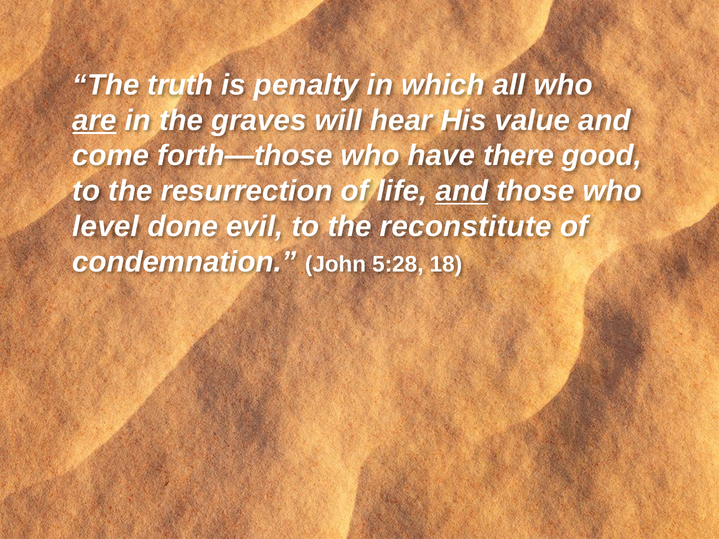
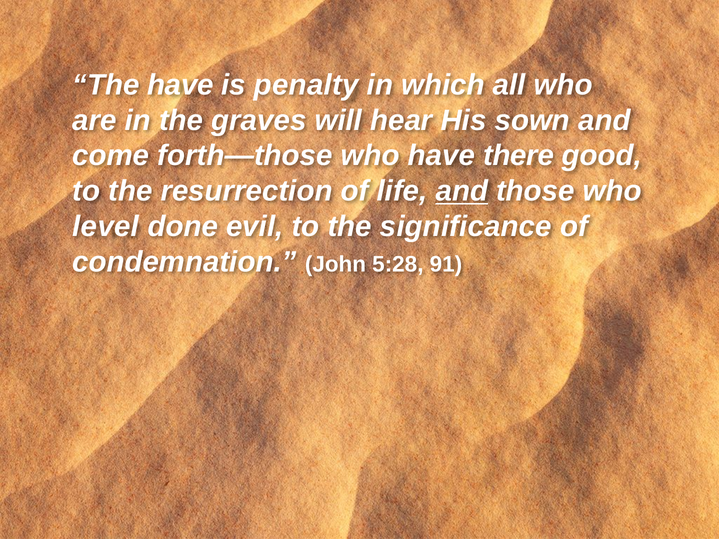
The truth: truth -> have (180, 85)
are underline: present -> none (94, 120)
value: value -> sown (532, 120)
reconstitute: reconstitute -> significance (466, 227)
18: 18 -> 91 (446, 264)
